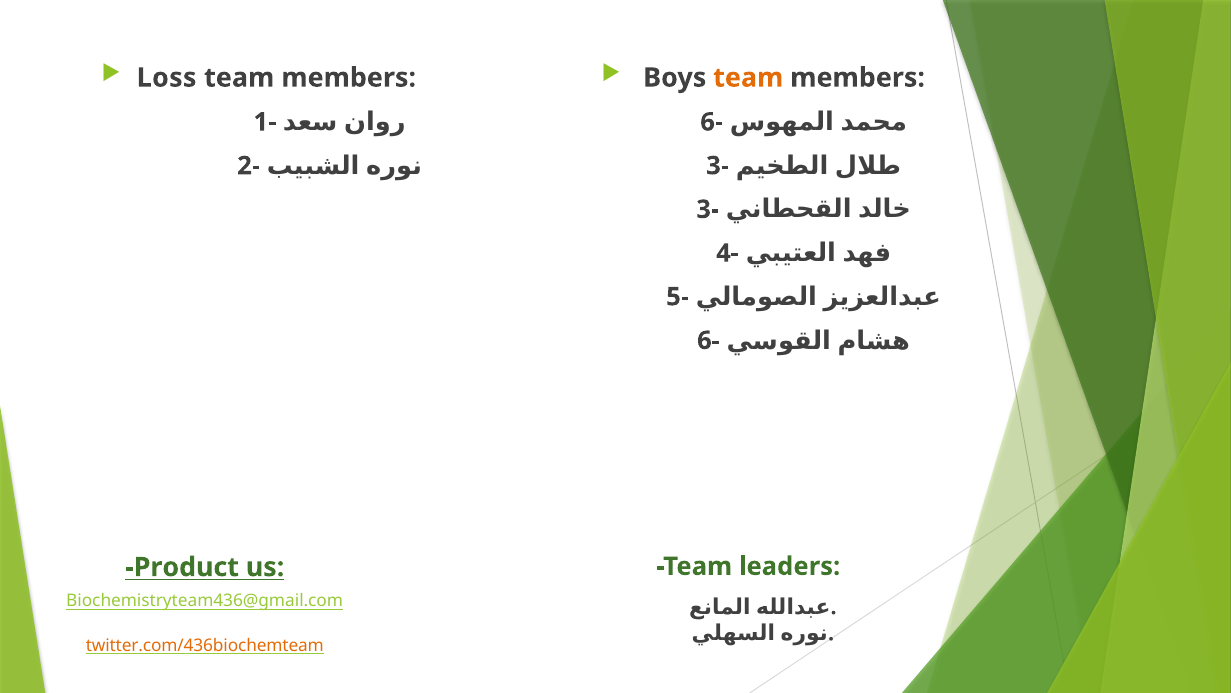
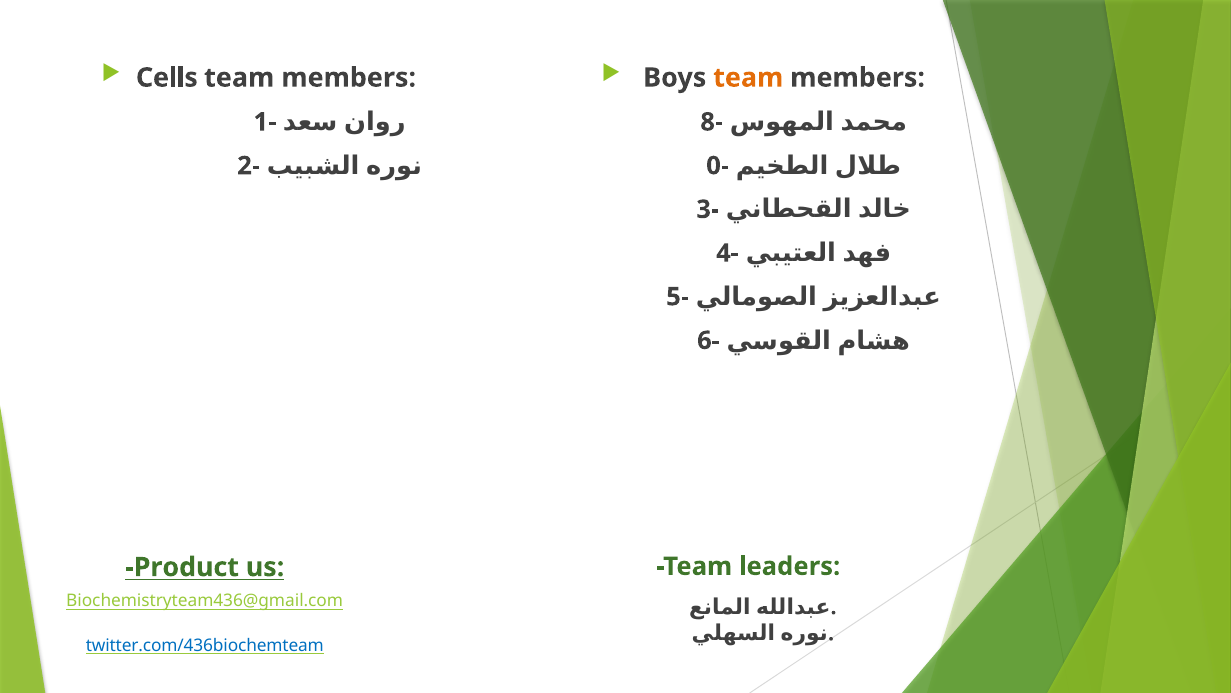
Loss: Loss -> Cells (167, 78)
6-: 6- -> 8- (712, 122)
3-: 3- -> 0- (718, 166)
twitter.com/436biochemteam colour: orange -> blue (205, 645)
